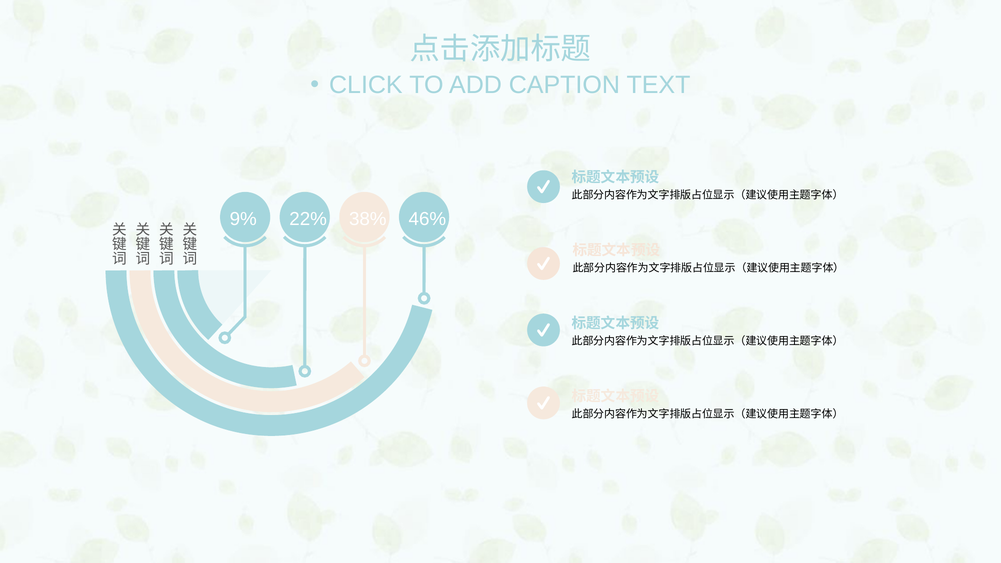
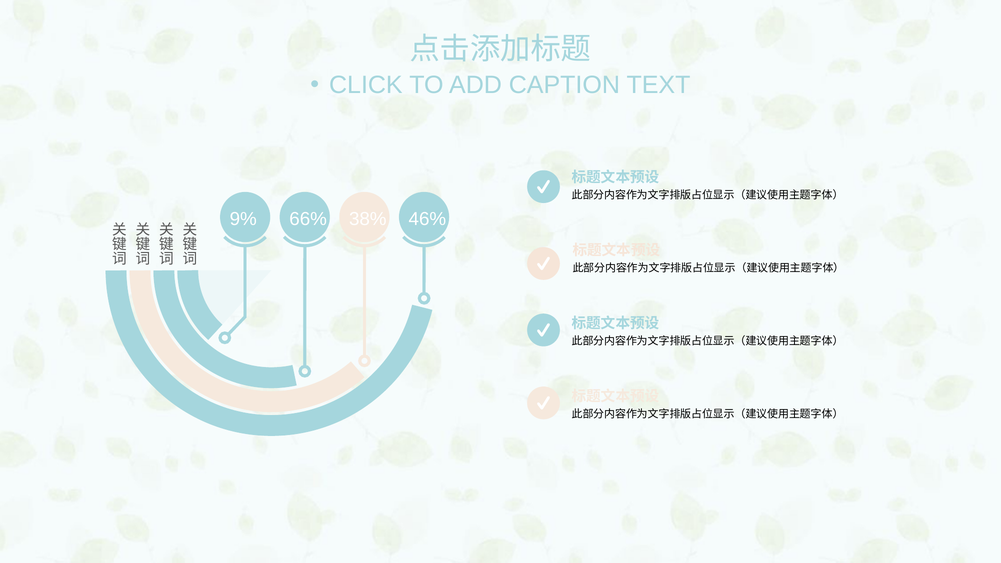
22%: 22% -> 66% (308, 219)
